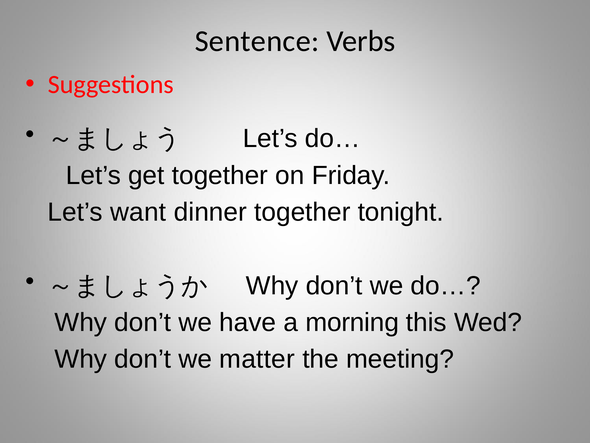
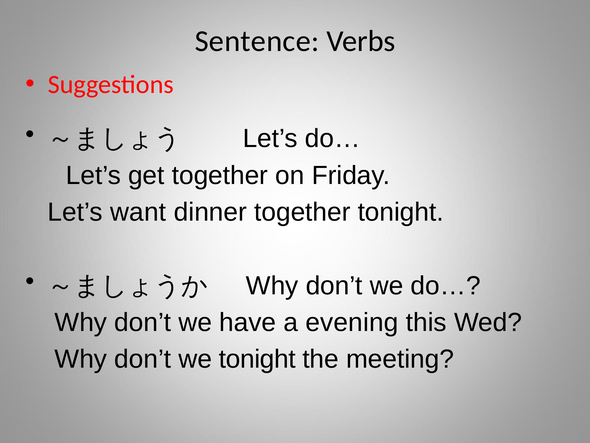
morning: morning -> evening (352, 322)
we matter: matter -> tonight (257, 359)
